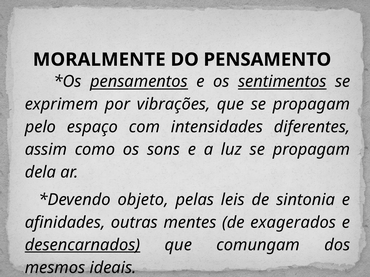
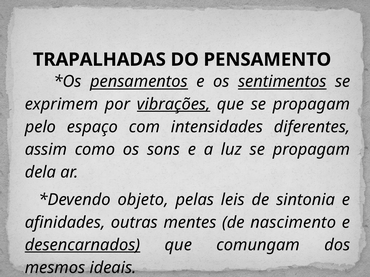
MORALMENTE: MORALMENTE -> TRAPALHADAS (99, 60)
vibrações underline: none -> present (174, 104)
exagerados: exagerados -> nascimento (293, 223)
